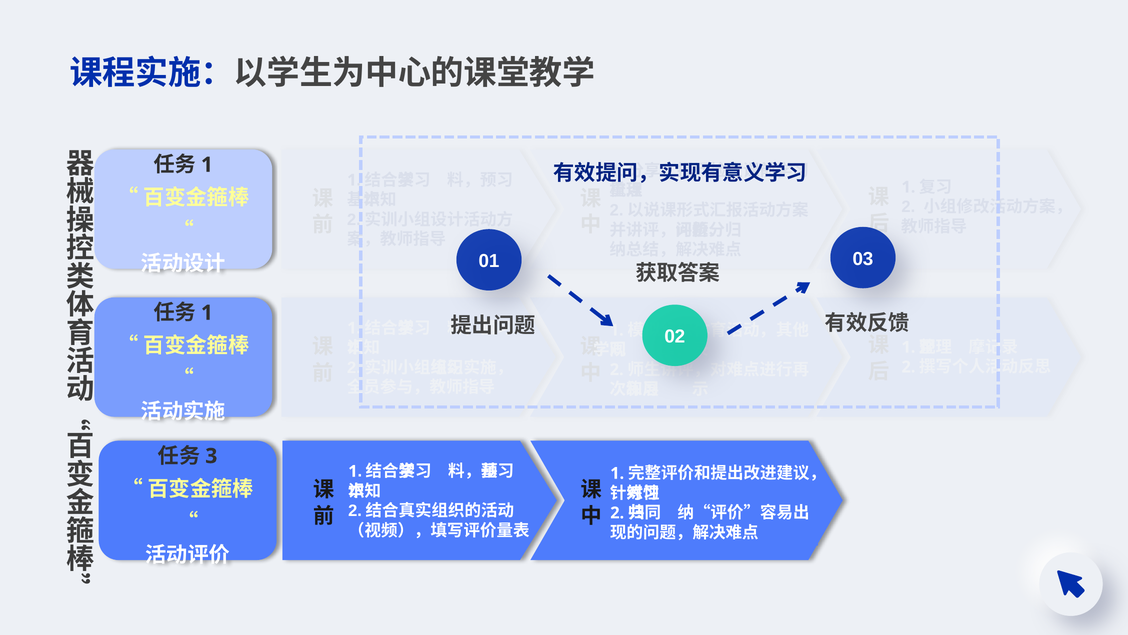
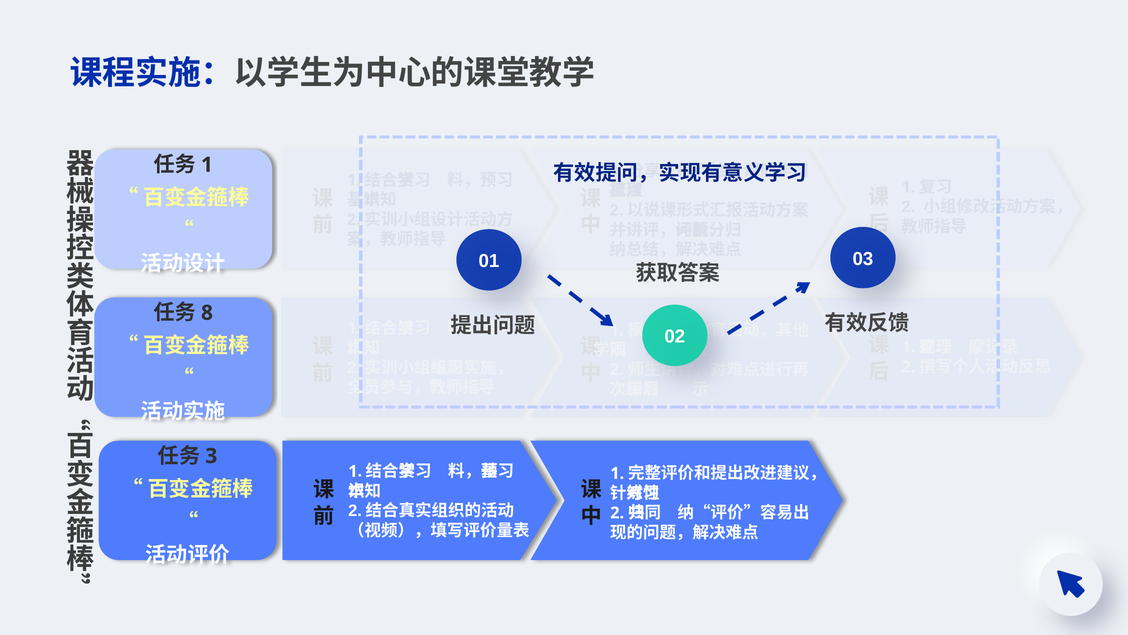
1: 1 -> 8 (207, 313)
